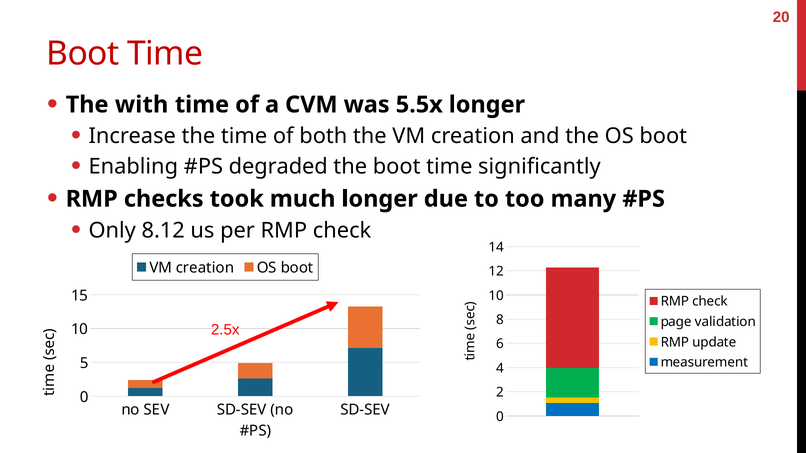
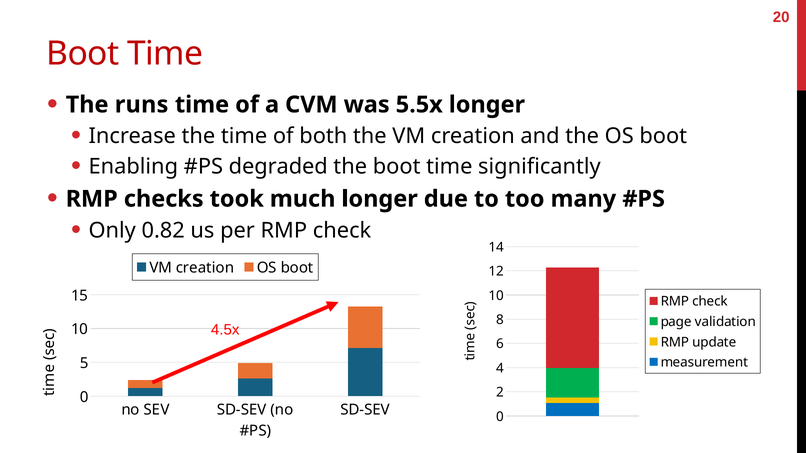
with: with -> runs (142, 105)
8.12: 8.12 -> 0.82 (163, 231)
2.5x: 2.5x -> 4.5x (225, 330)
